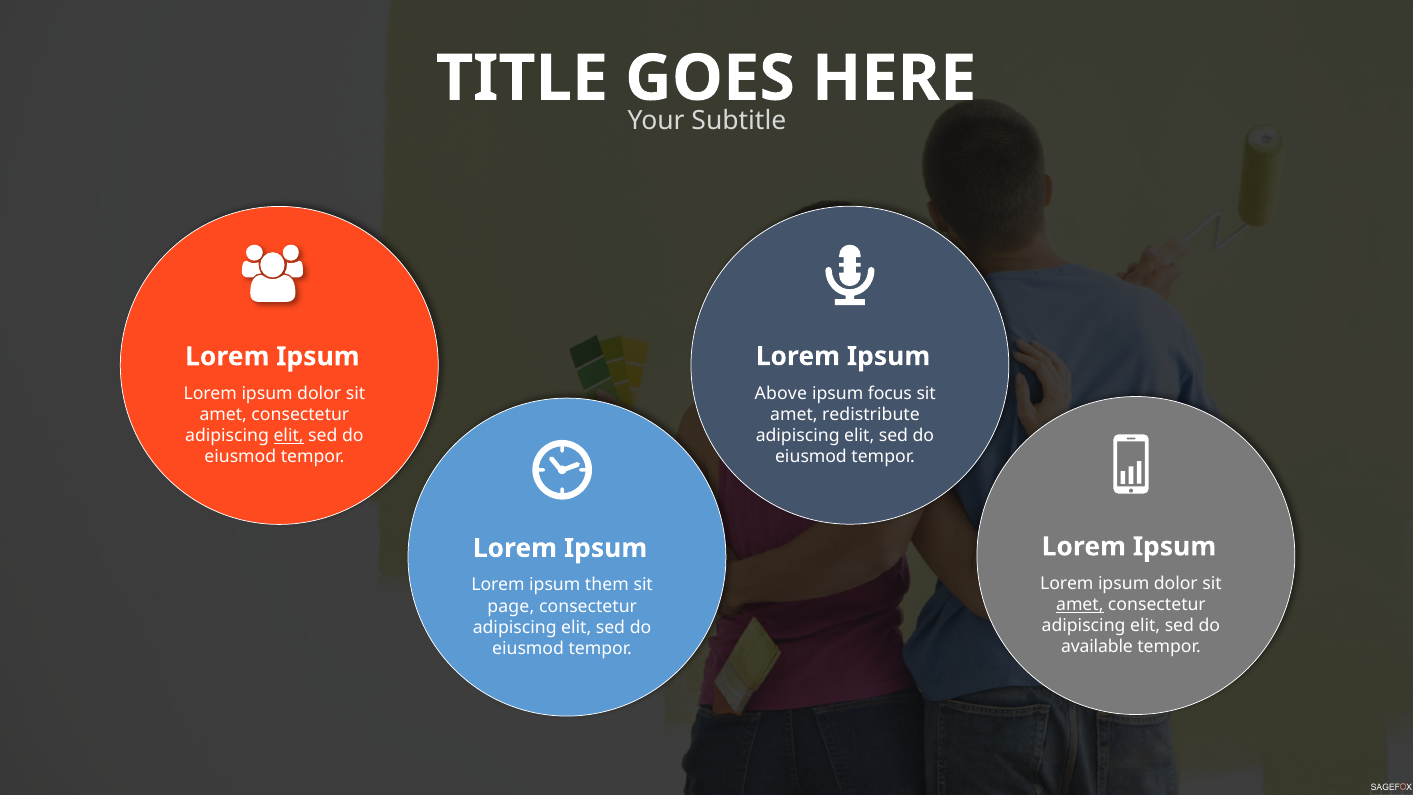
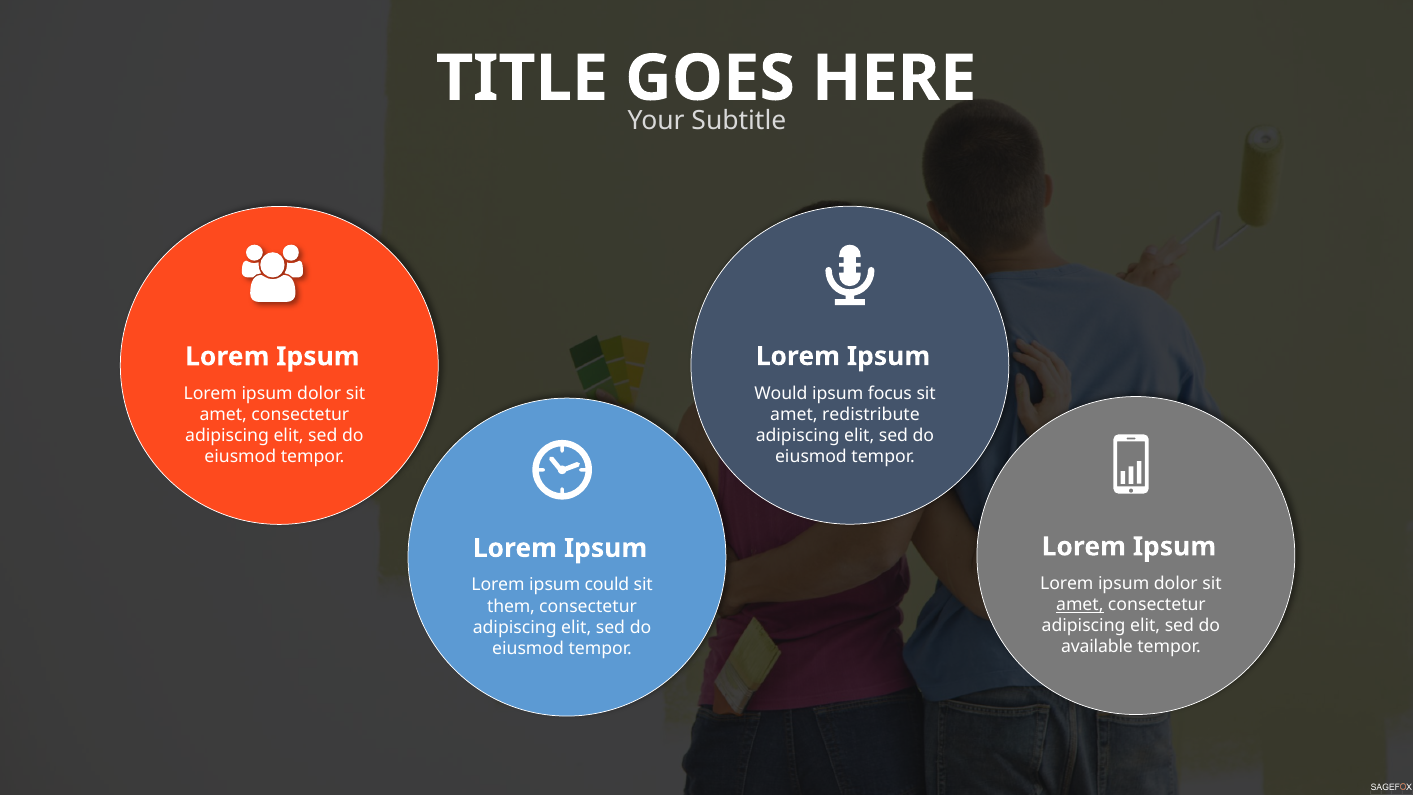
Above: Above -> Would (781, 393)
elit underline: present -> none (289, 436)
them: them -> could (607, 585)
page: page -> them (511, 606)
